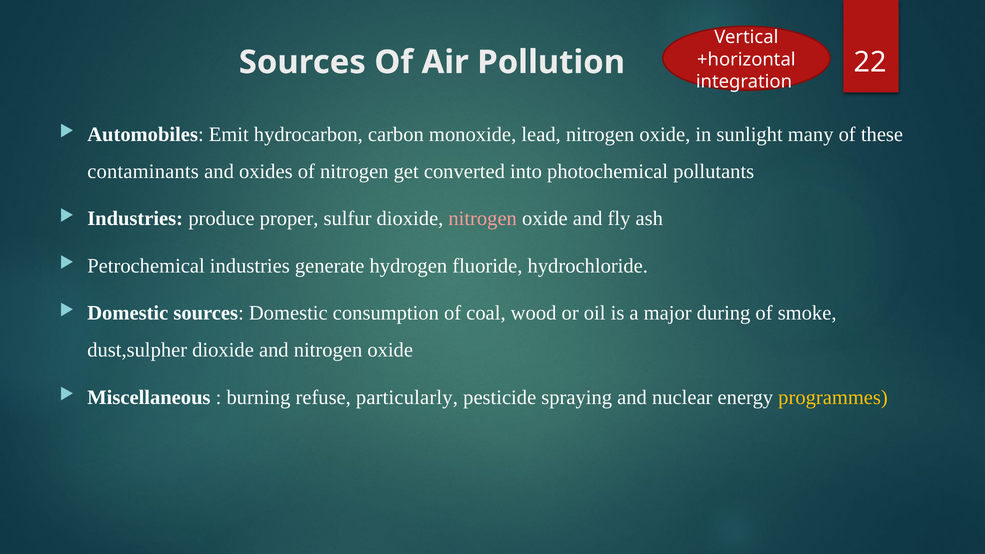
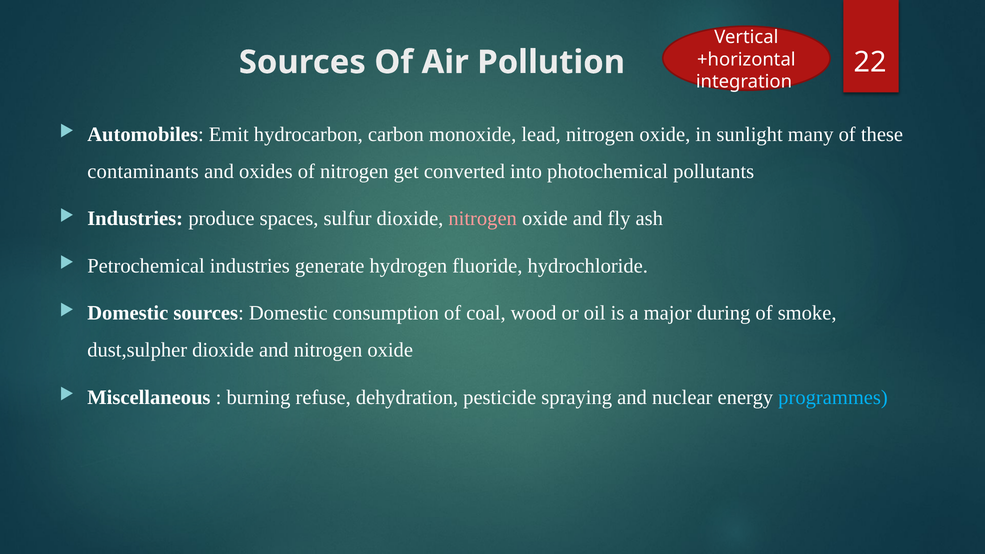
proper: proper -> spaces (289, 219)
particularly: particularly -> dehydration (407, 397)
programmes colour: yellow -> light blue (833, 397)
